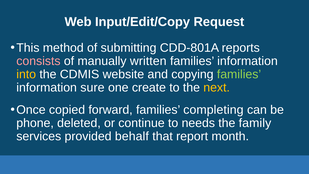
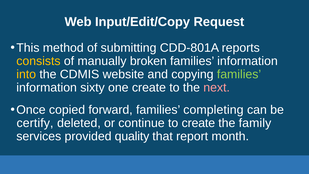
consists colour: pink -> yellow (38, 61)
written: written -> broken (148, 61)
sure: sure -> sixty (92, 87)
next colour: yellow -> pink (217, 87)
phone: phone -> certify (35, 123)
to needs: needs -> create (198, 123)
behalf: behalf -> quality (132, 136)
